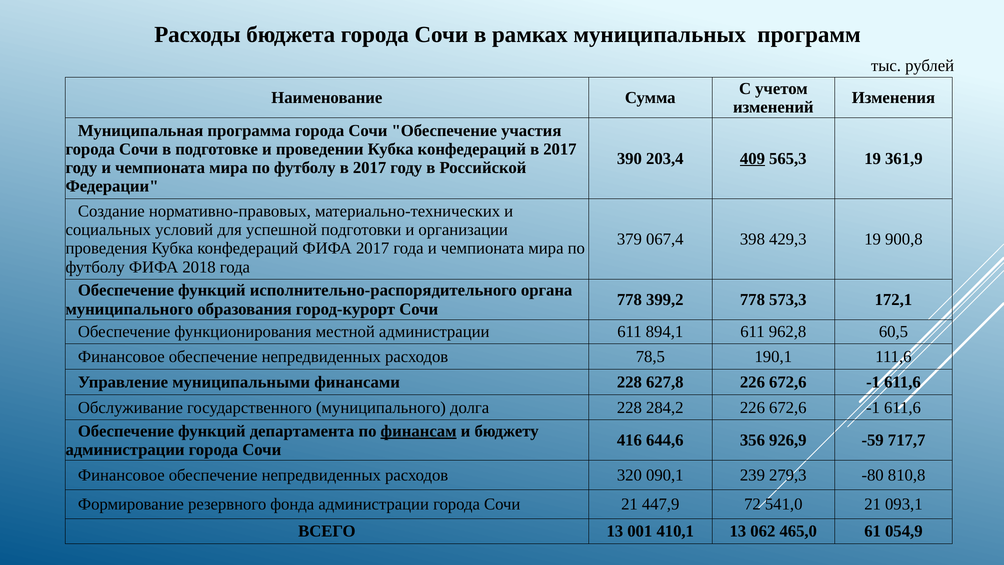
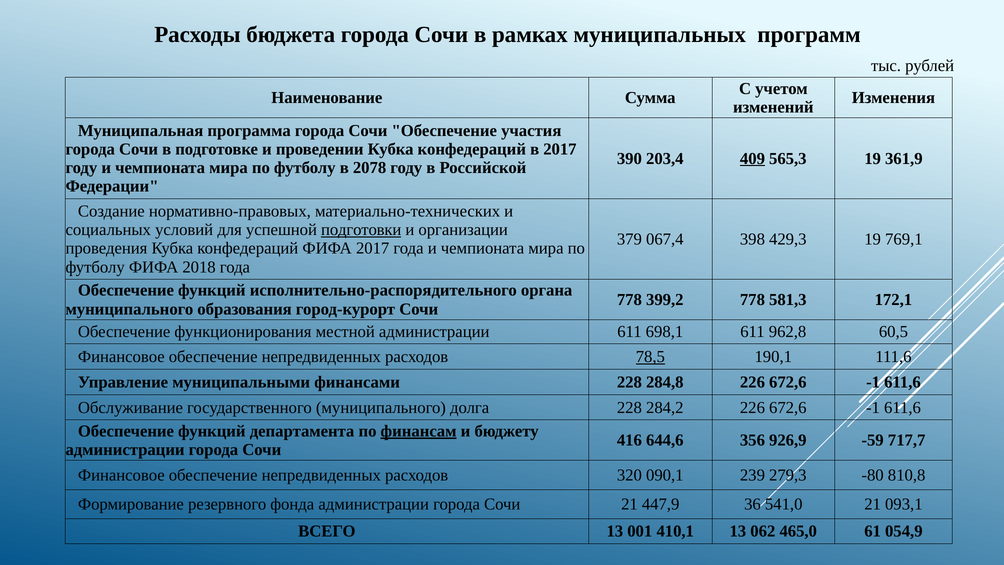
футболу в 2017: 2017 -> 2078 (370, 168)
подготовки underline: none -> present (361, 230)
900,8: 900,8 -> 769,1 (904, 239)
573,3: 573,3 -> 581,3 (788, 300)
894,1: 894,1 -> 698,1 (665, 332)
78,5 underline: none -> present (650, 357)
627,8: 627,8 -> 284,8 (665, 382)
72: 72 -> 36 (753, 504)
